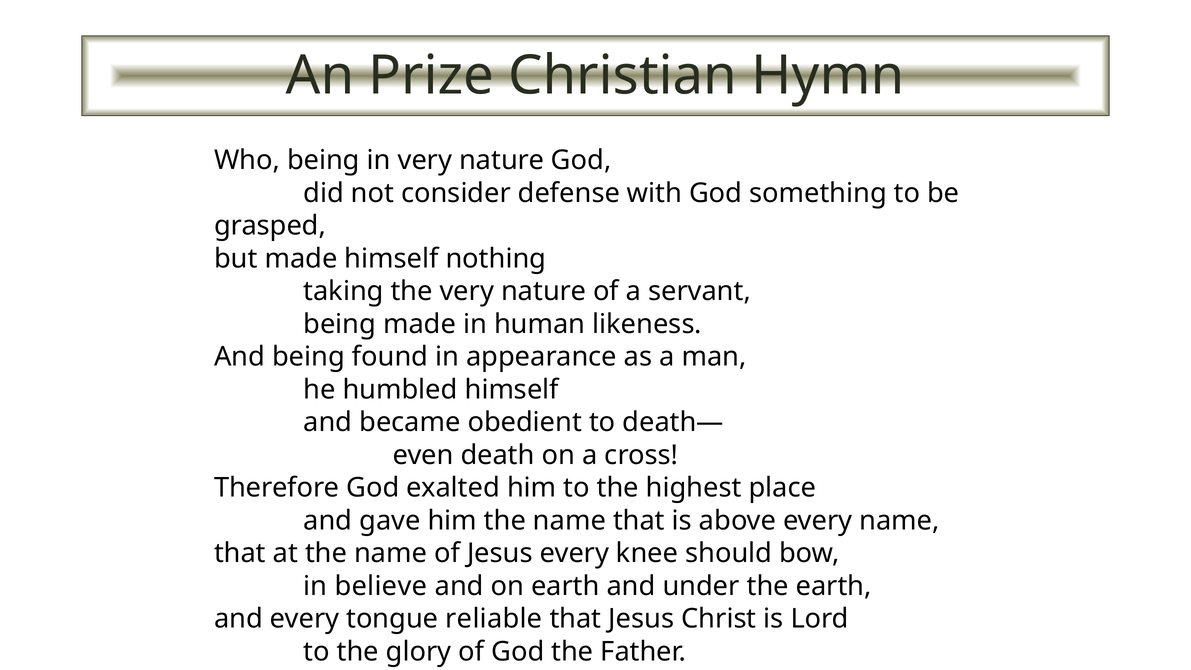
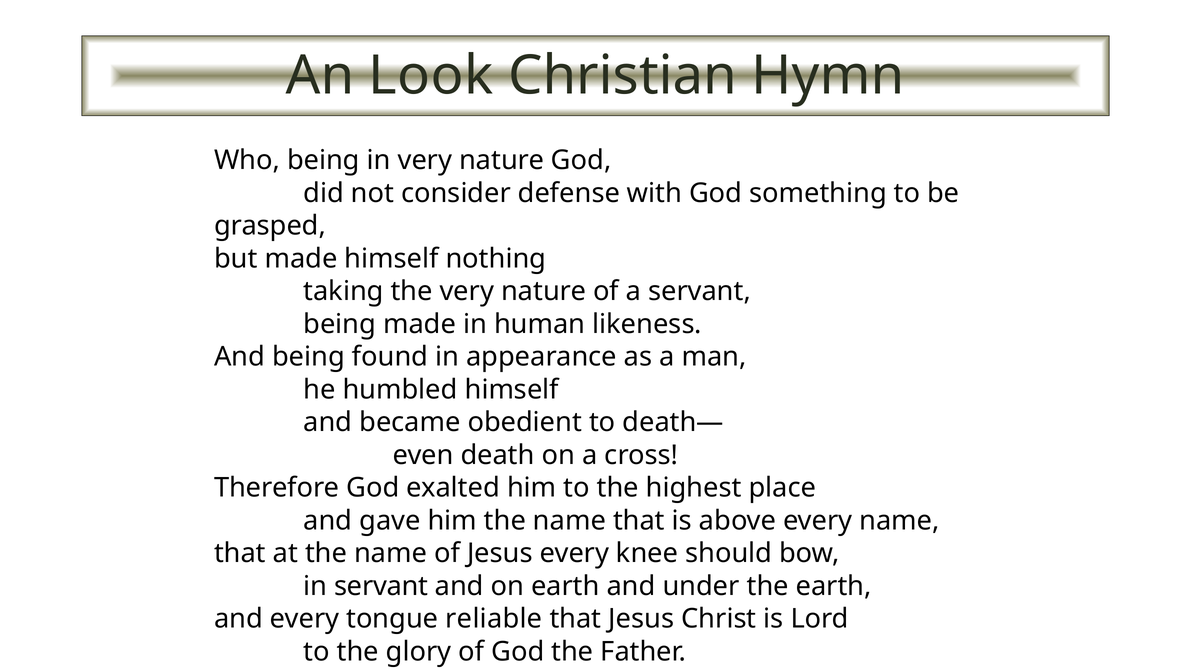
Prize: Prize -> Look (431, 75)
in believe: believe -> servant (381, 586)
